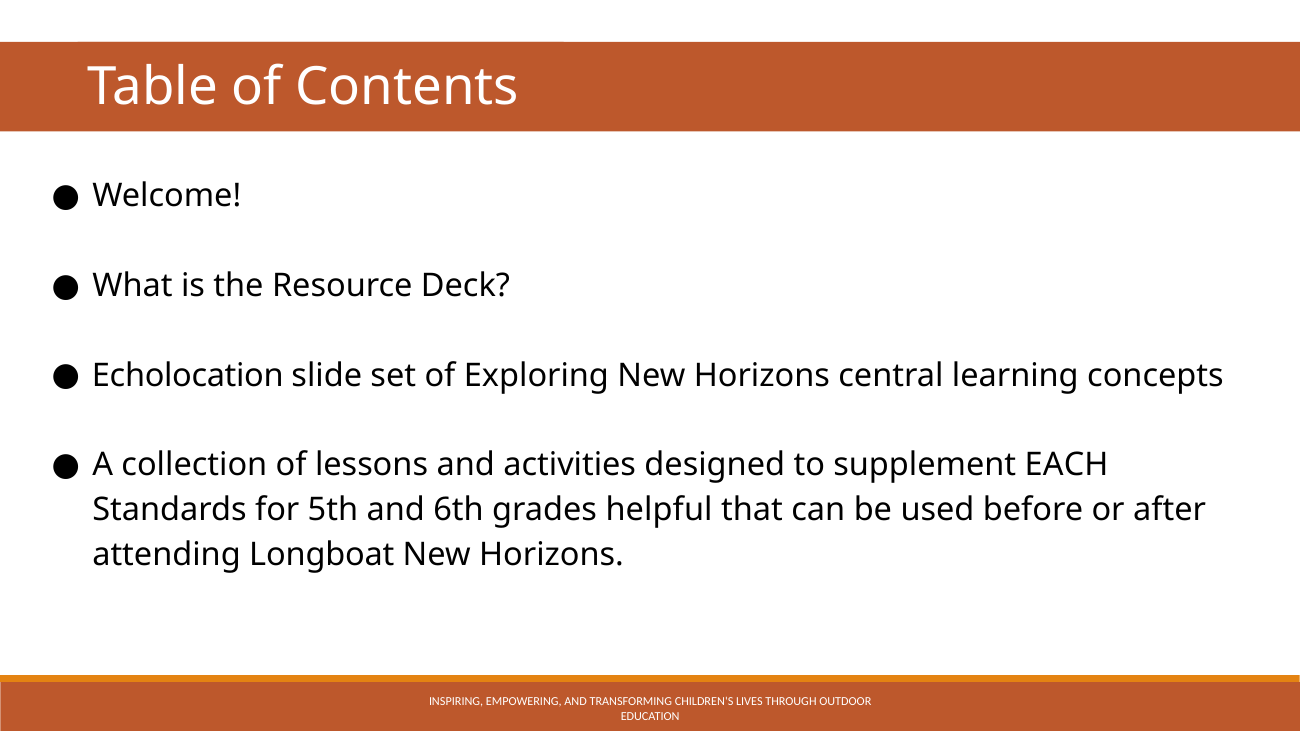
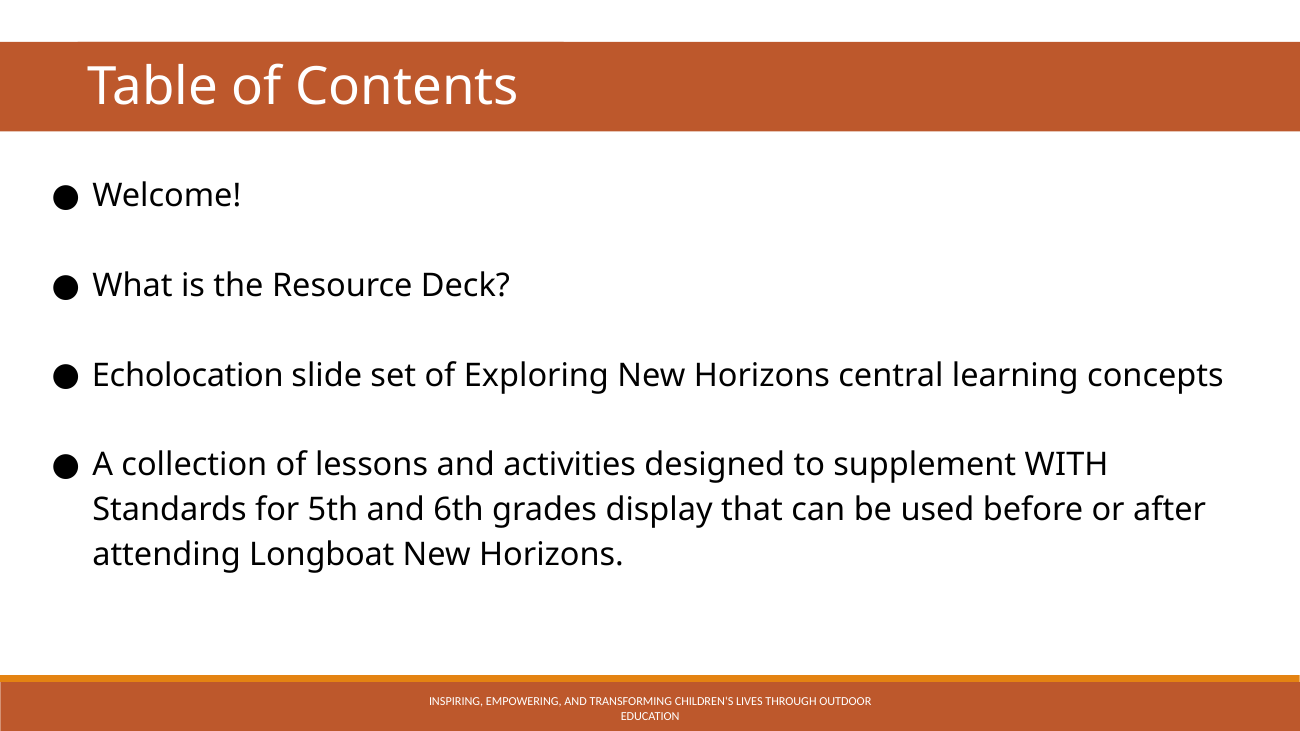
EACH: EACH -> WITH (1067, 465)
helpful: helpful -> display (659, 510)
